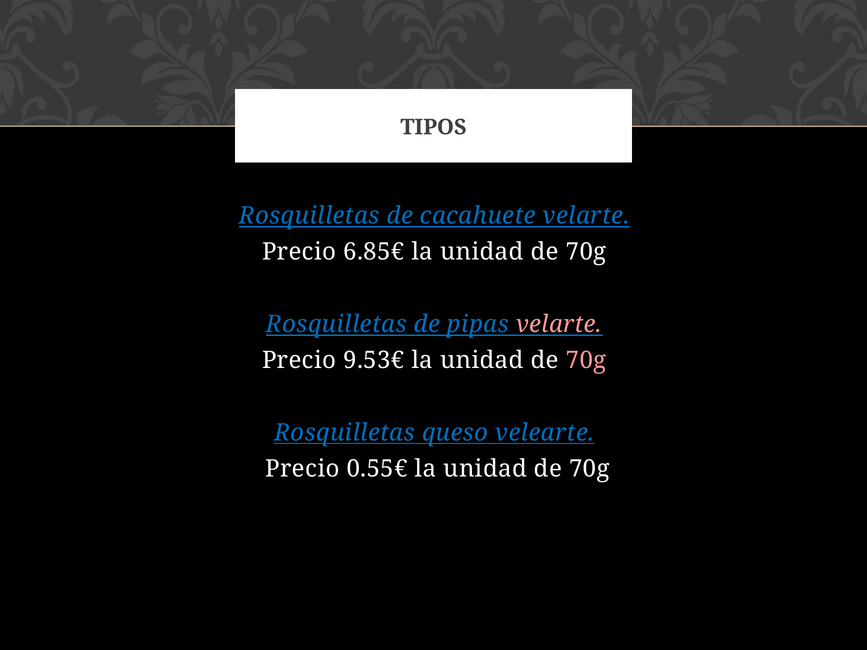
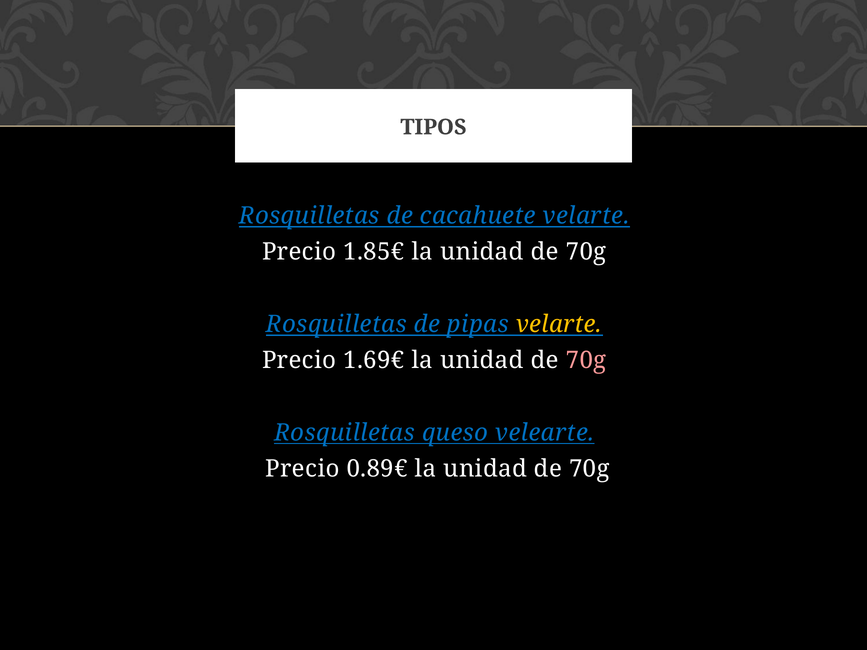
6.85€: 6.85€ -> 1.85€ (374, 252)
velarte colour: pink -> yellow (559, 324)
9.53€: 9.53€ -> 1.69€ (374, 360)
0.55€: 0.55€ -> 0.89€ (377, 469)
